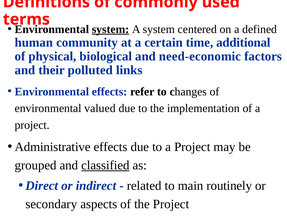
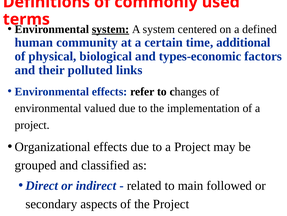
need-economic: need-economic -> types-economic (200, 56)
Administrative: Administrative -> Organizational (53, 146)
classified underline: present -> none (105, 165)
routinely: routinely -> followed (229, 185)
